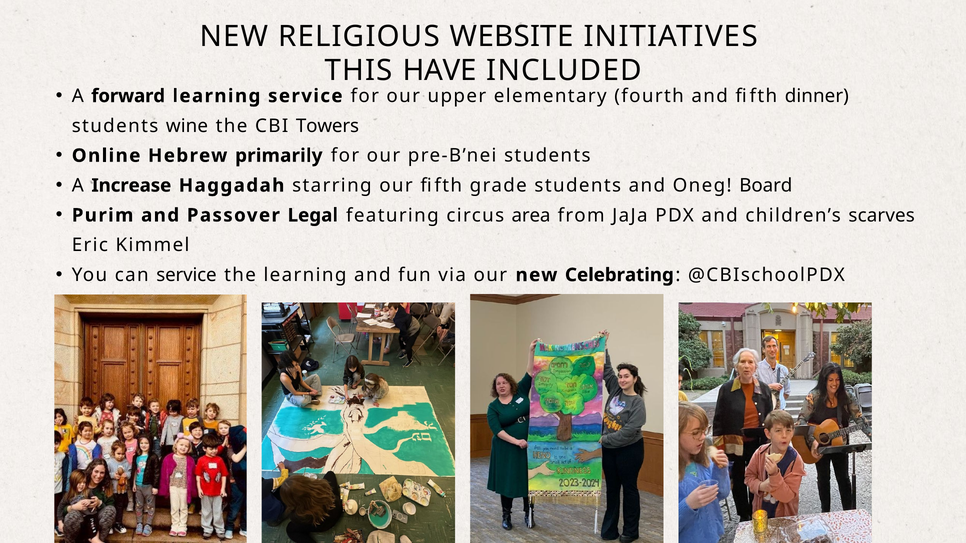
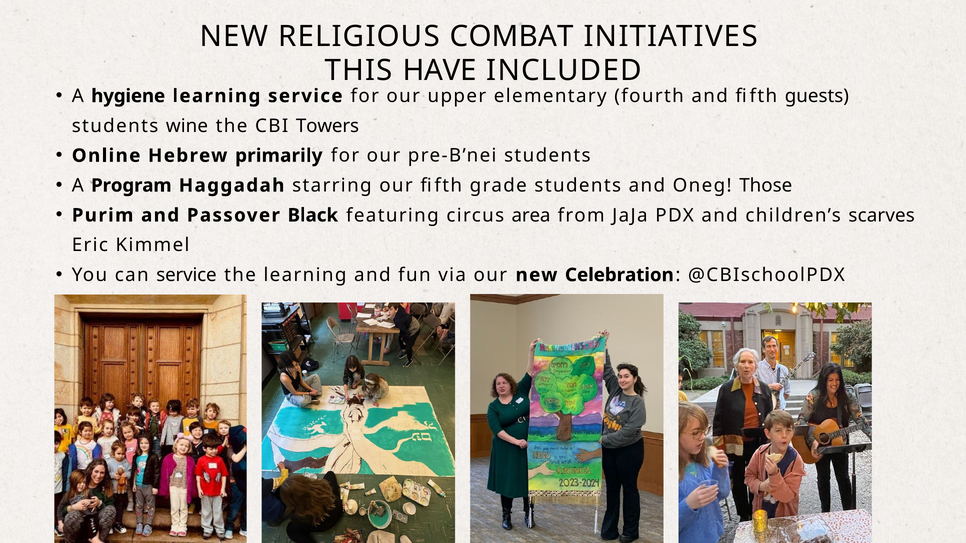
WEBSITE: WEBSITE -> COMBAT (512, 36)
forward: forward -> hygiene (128, 96)
dinner: dinner -> guests (817, 96)
Increase: Increase -> Program (131, 186)
Board: Board -> Those (766, 186)
Legal: Legal -> Black (313, 215)
Celebrating: Celebrating -> Celebration (619, 275)
